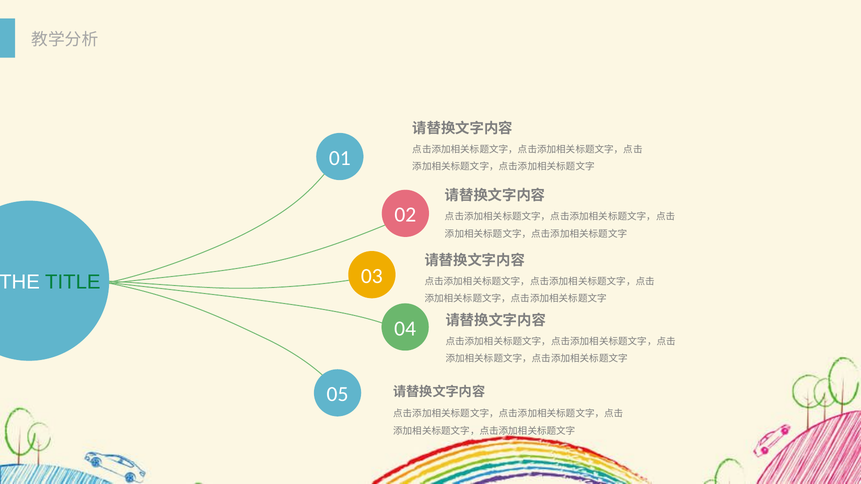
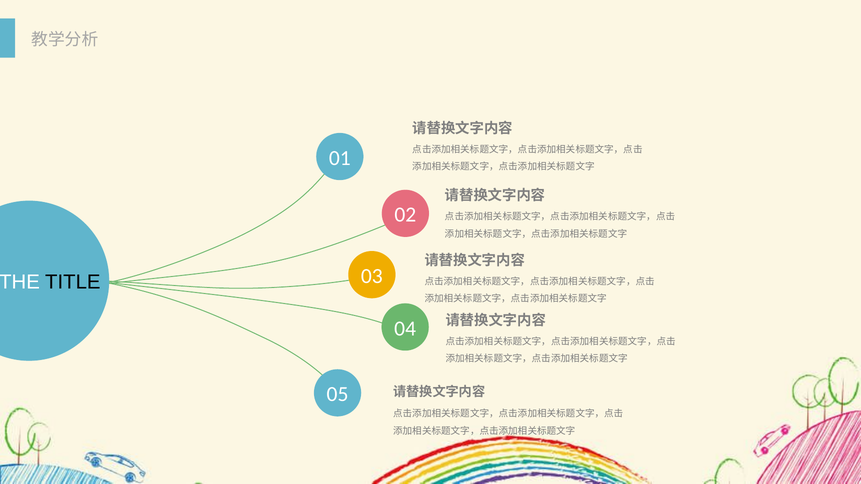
TITLE colour: green -> black (73, 282)
